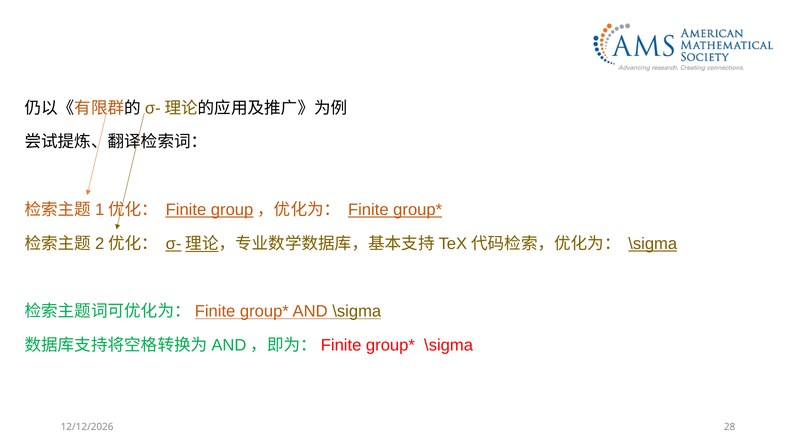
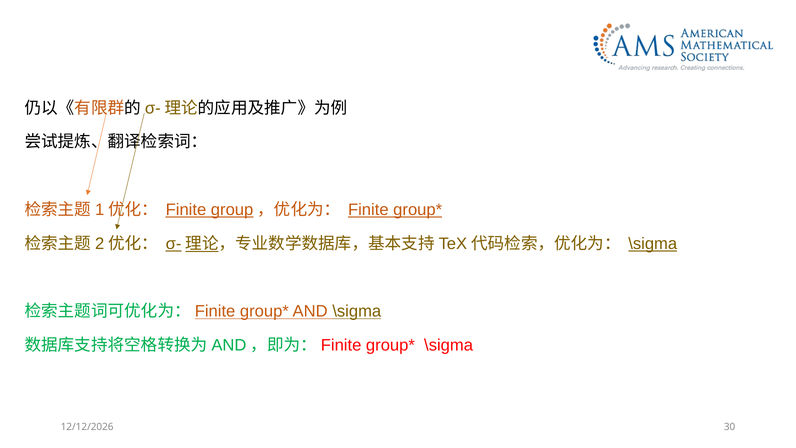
28: 28 -> 30 (730, 427)
